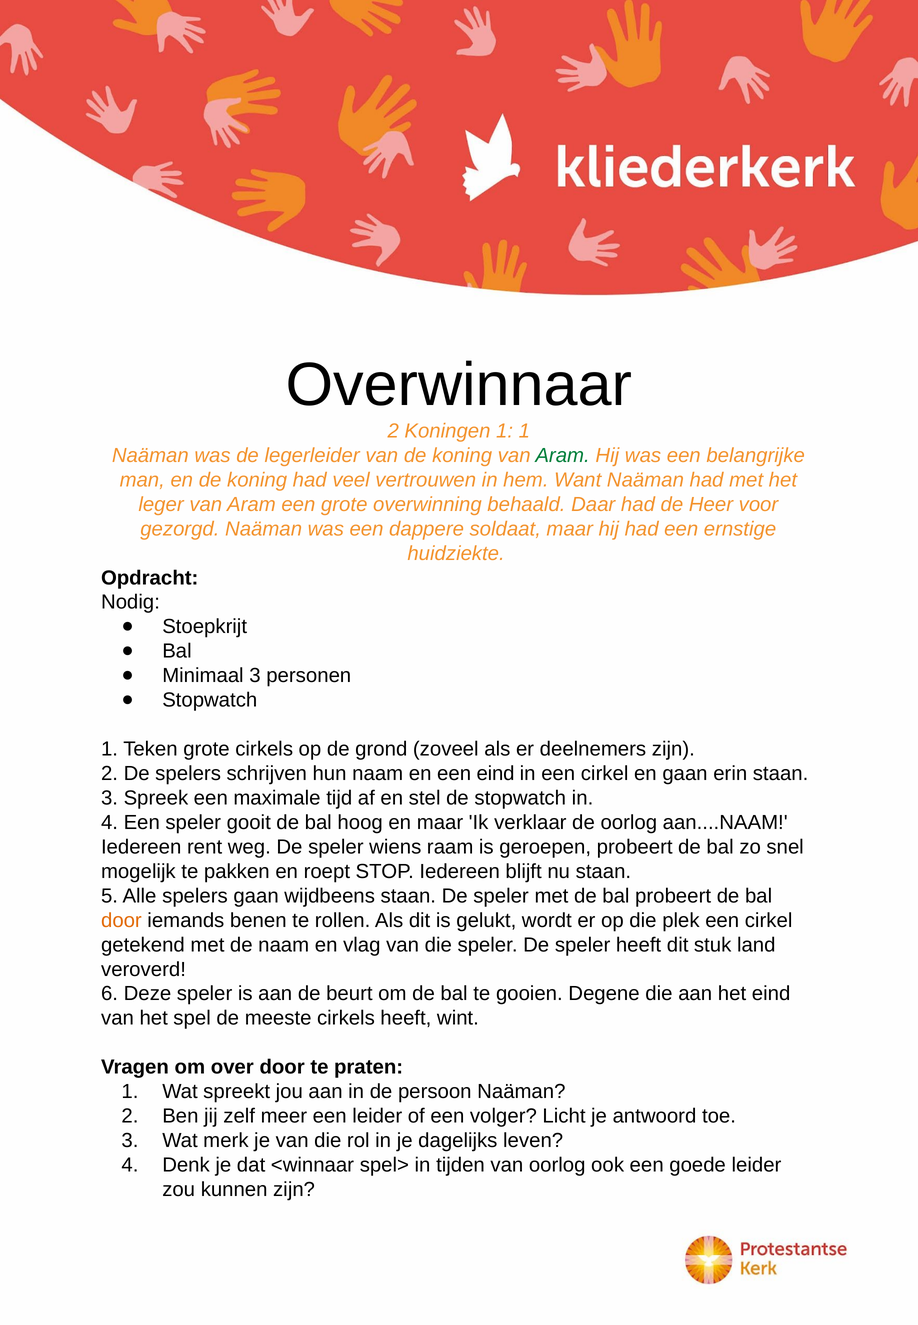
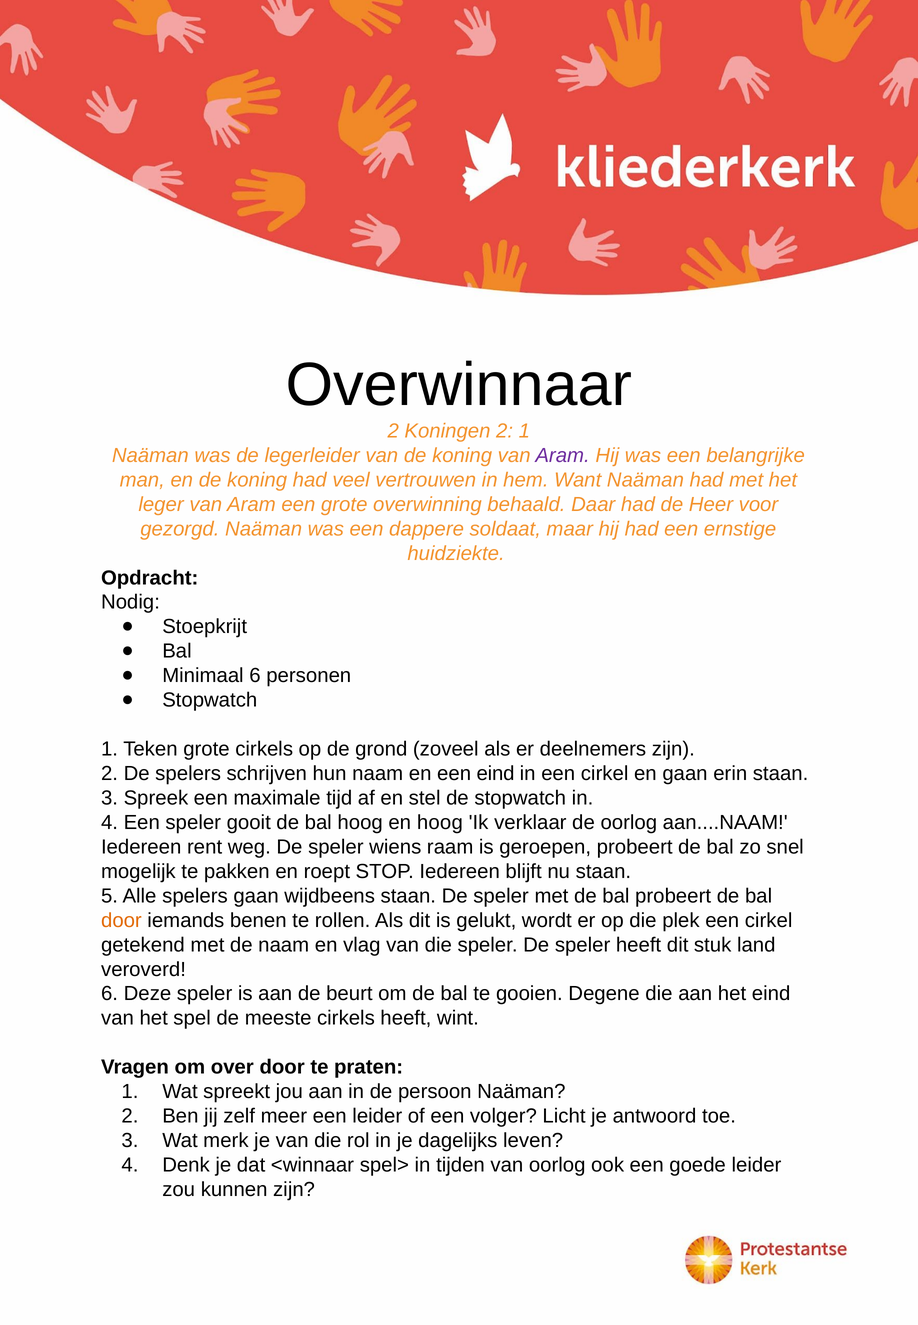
Koningen 1: 1 -> 2 (505, 431)
Aram colour: green -> purple (563, 456)
Minimaal 3: 3 -> 6 (255, 676)
en maar: maar -> hoog (440, 823)
